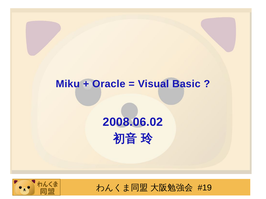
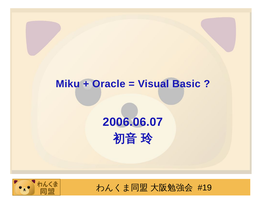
2008.06.02: 2008.06.02 -> 2006.06.07 (133, 122)
